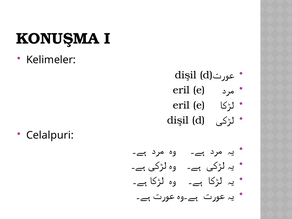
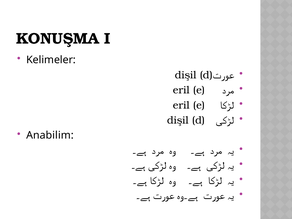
Celalpuri: Celalpuri -> Anabilim (50, 135)
